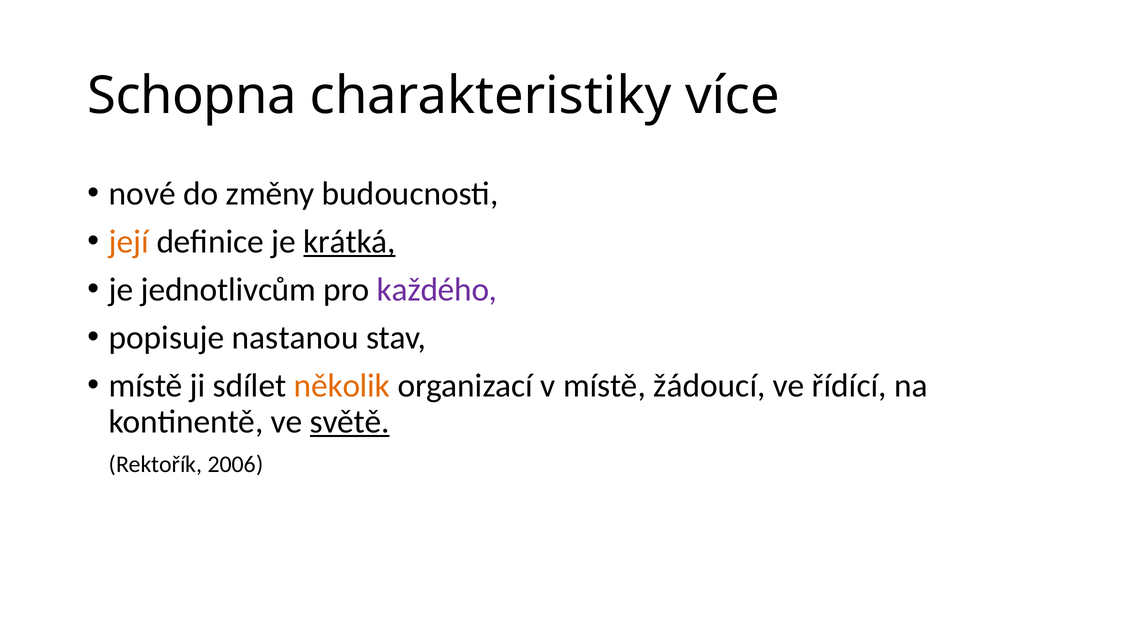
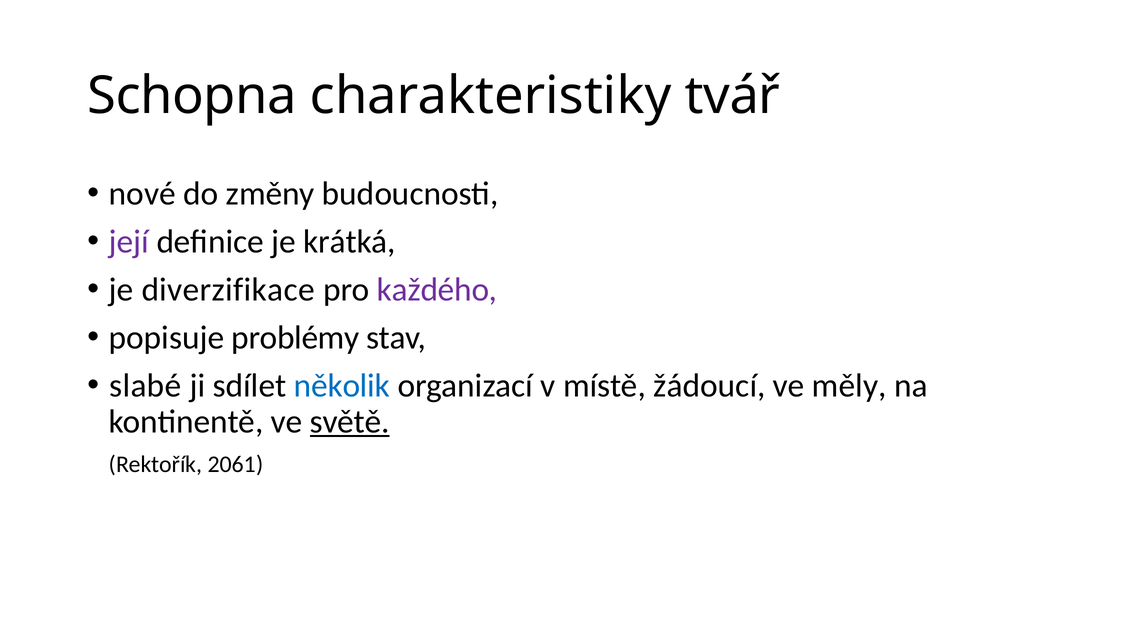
více: více -> tvář (733, 96)
její colour: orange -> purple (129, 242)
krátká underline: present -> none (350, 242)
jednotlivcům: jednotlivcům -> diverzifikace (228, 290)
nastanou: nastanou -> problémy (295, 338)
místě: místě -> slabé (145, 386)
několik colour: orange -> blue (342, 386)
řídící: řídící -> měly (849, 386)
2006: 2006 -> 2061 (235, 465)
